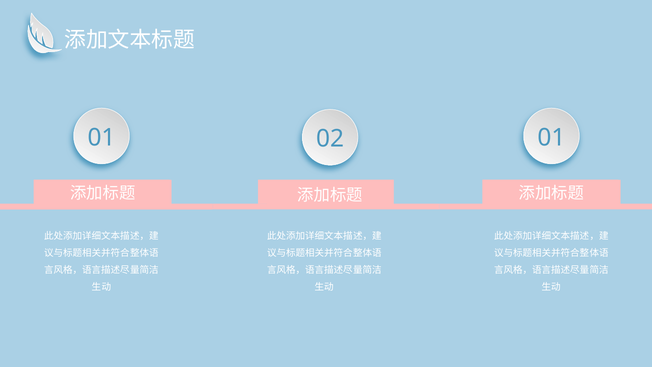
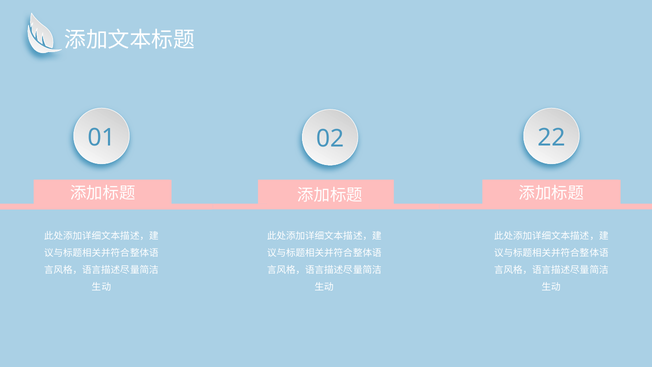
02 01: 01 -> 22 (551, 138)
